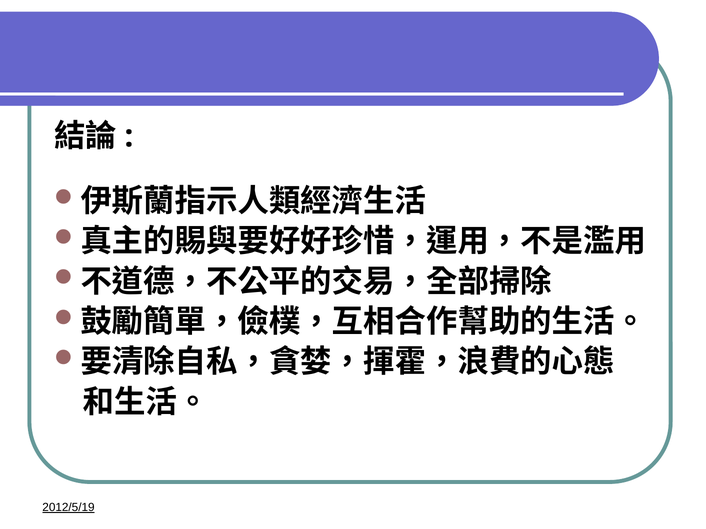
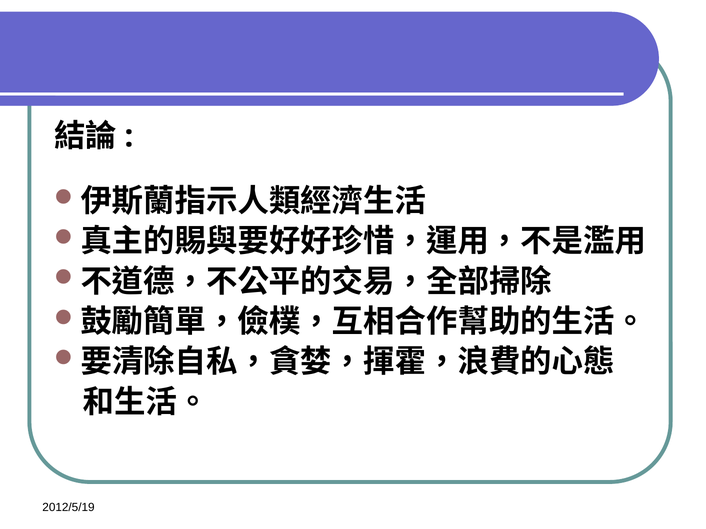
2012/5/19 underline: present -> none (68, 508)
